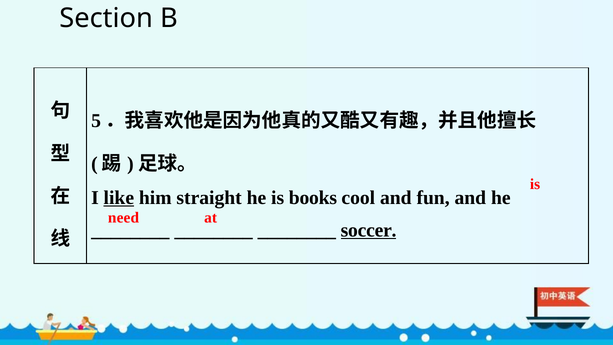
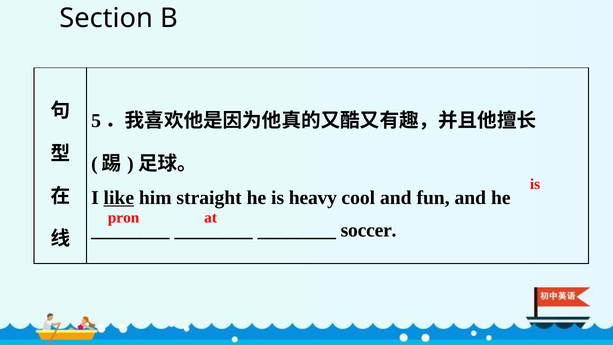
books: books -> heavy (313, 197)
need: need -> pron (124, 218)
soccer underline: present -> none (369, 230)
